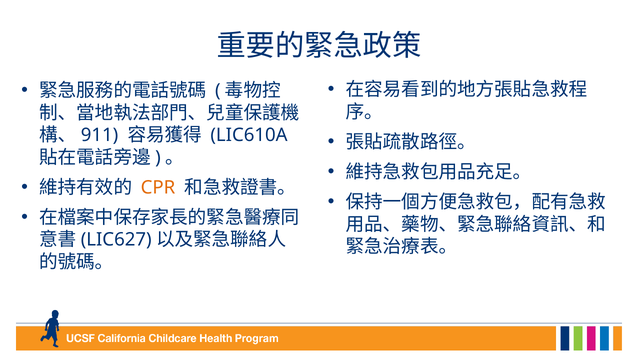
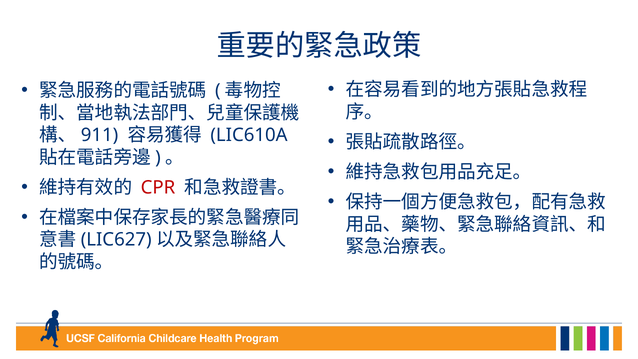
CPR colour: orange -> red (158, 187)
